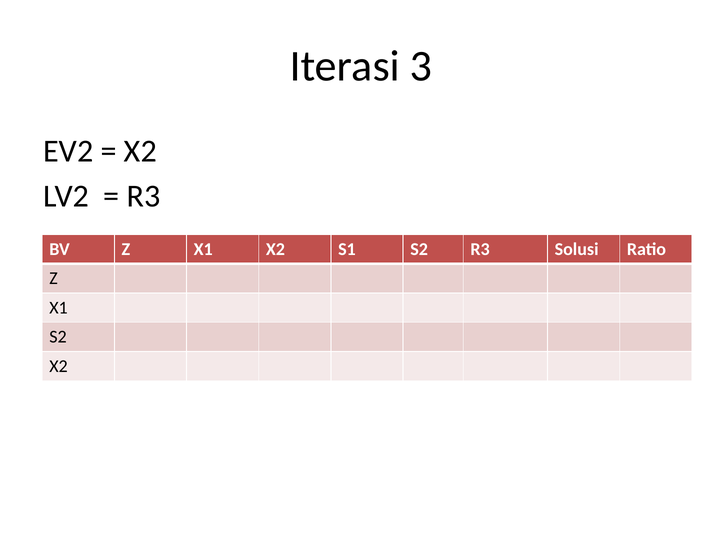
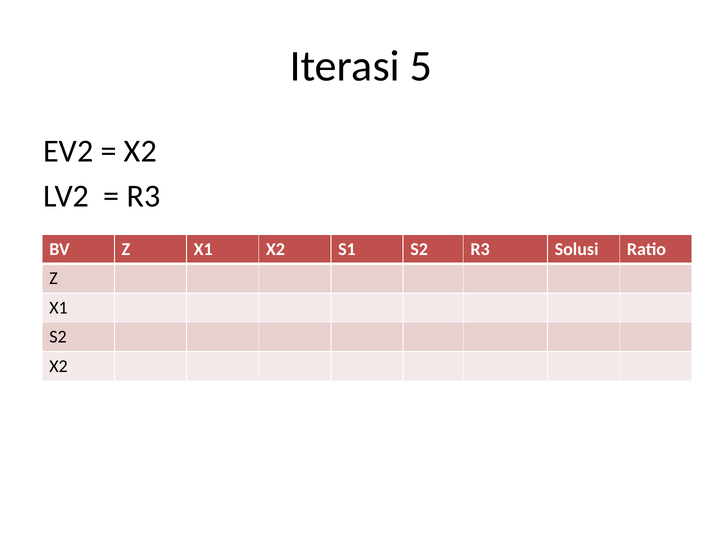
3: 3 -> 5 (421, 66)
